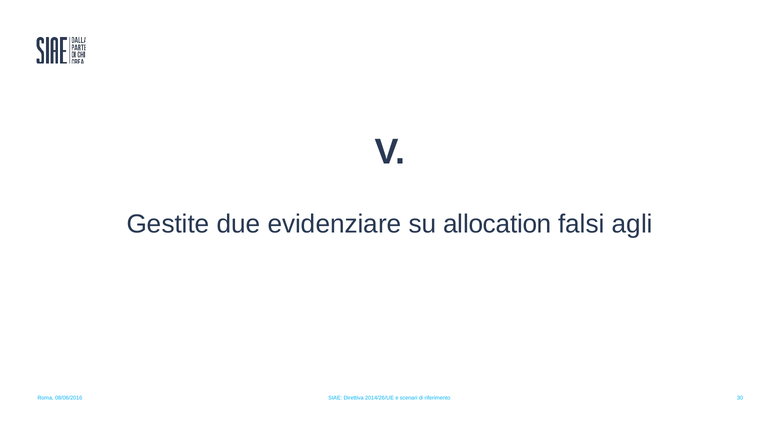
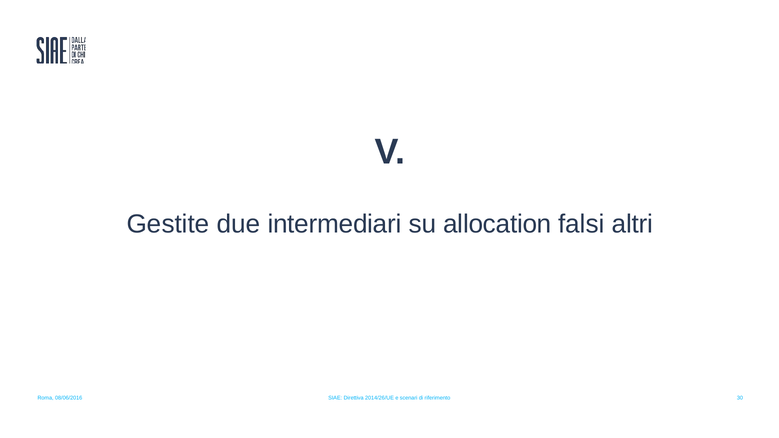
evidenziare: evidenziare -> intermediari (335, 224)
agli: agli -> altri (632, 224)
